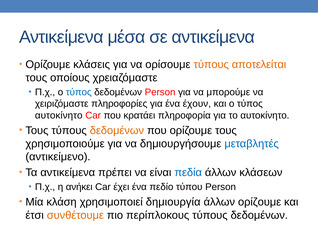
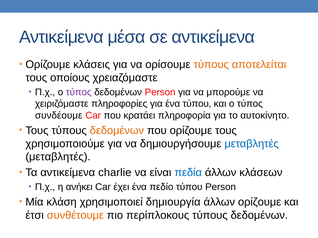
τύπος colour: blue -> purple (79, 92)
ένα έχουν: έχουν -> τύπου (197, 104)
αυτοκίνητο: αυτοκίνητο -> συνδέουμε (59, 116)
αντικείμενο: αντικείμενο -> μεταβλητές (58, 157)
πρέπει: πρέπει -> charlie (115, 173)
